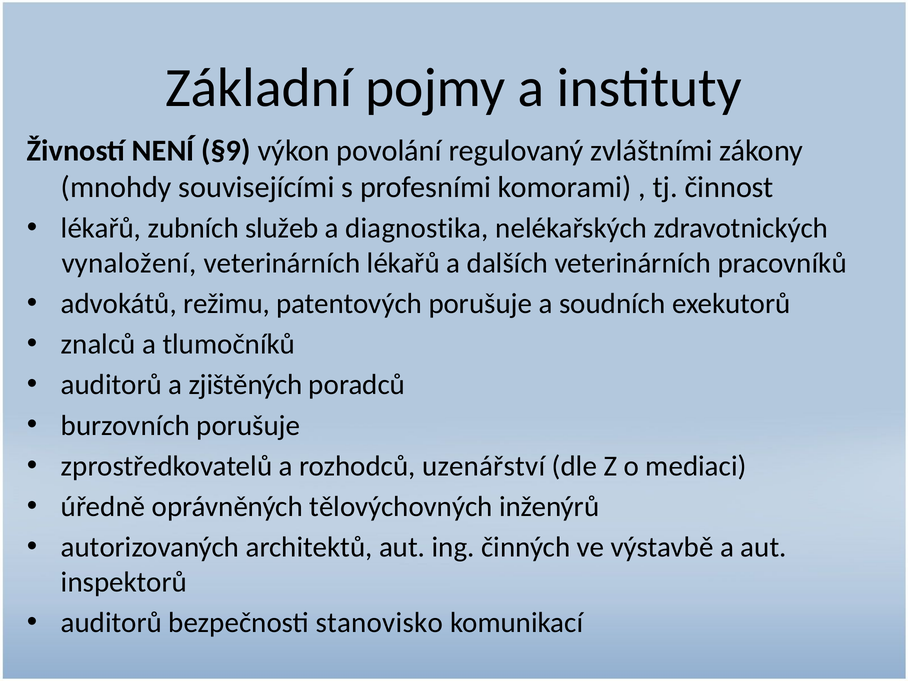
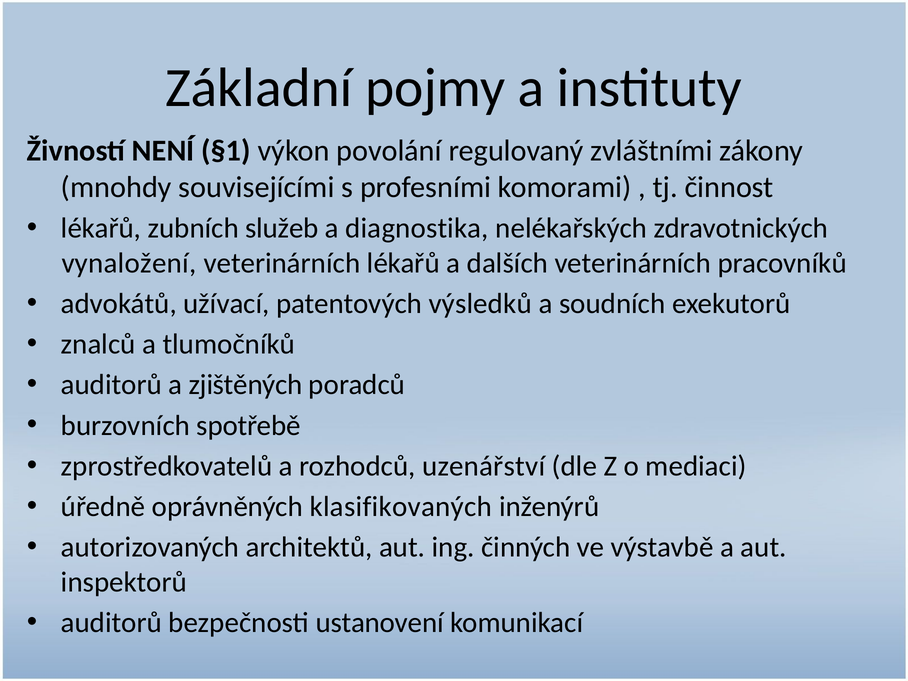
§9: §9 -> §1 (226, 151)
režimu: režimu -> užívací (226, 304)
patentových porušuje: porušuje -> výsledků (480, 304)
burzovních porušuje: porušuje -> spotřebě (249, 425)
tělovýchovných: tělovýchovných -> klasifikovaných (401, 507)
stanovisko: stanovisko -> ustanovení (380, 623)
